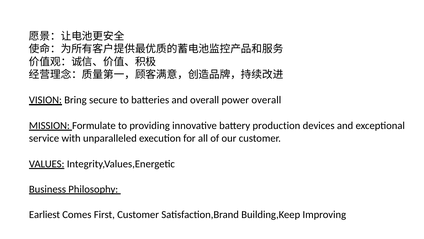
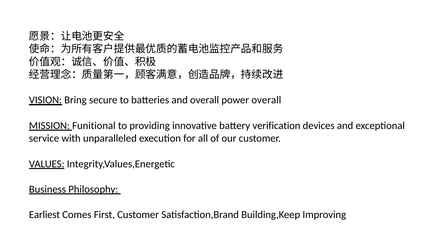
Formulate: Formulate -> Funitional (94, 125)
production: production -> verification (276, 125)
